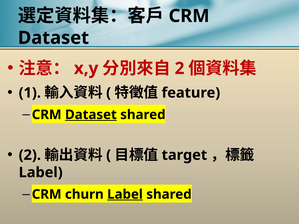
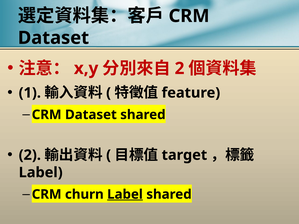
Dataset underline: present -> none (91, 115)
